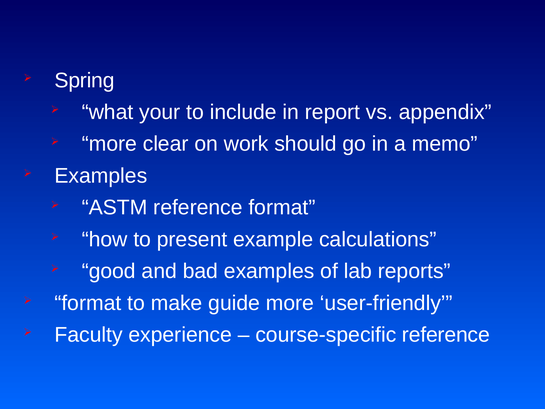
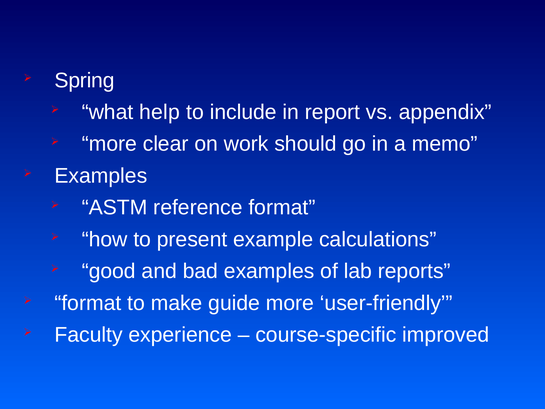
your: your -> help (160, 112)
course-specific reference: reference -> improved (446, 335)
